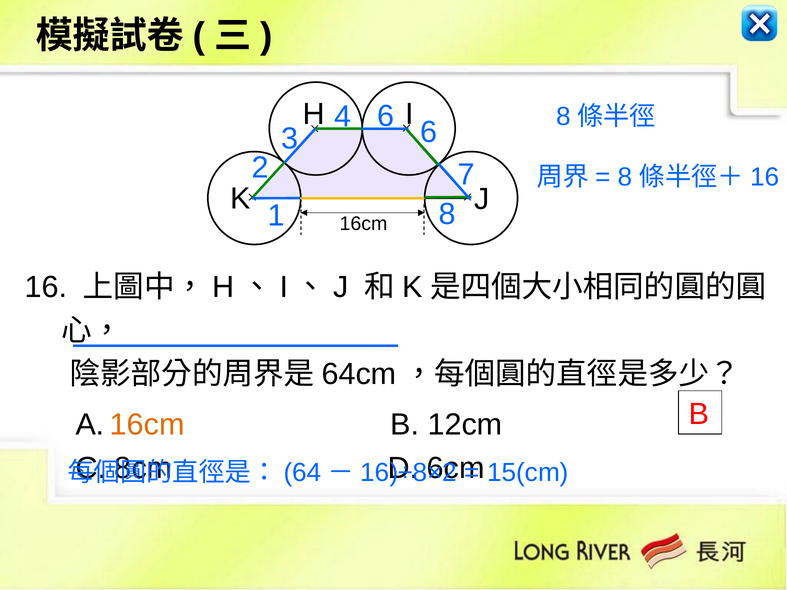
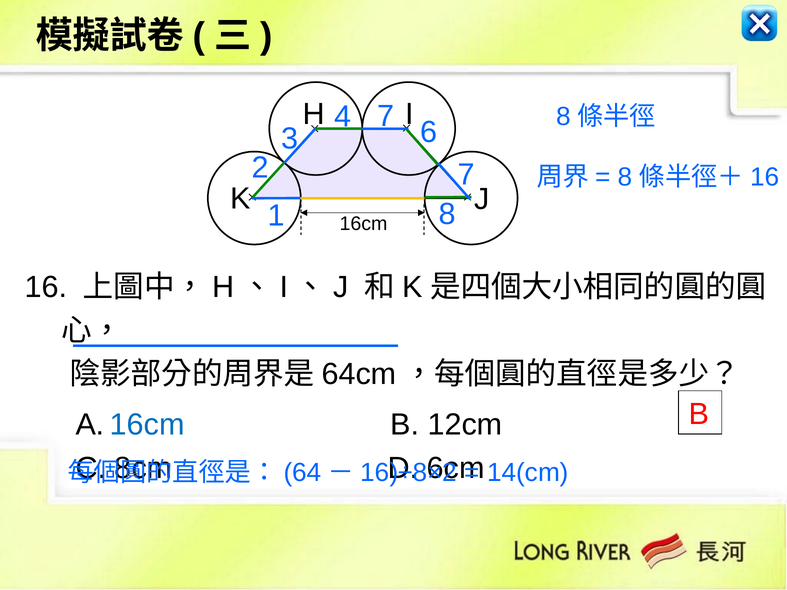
4 6: 6 -> 7 (386, 116)
16cm colour: orange -> blue (147, 425)
15(cm: 15(cm -> 14(cm (528, 473)
